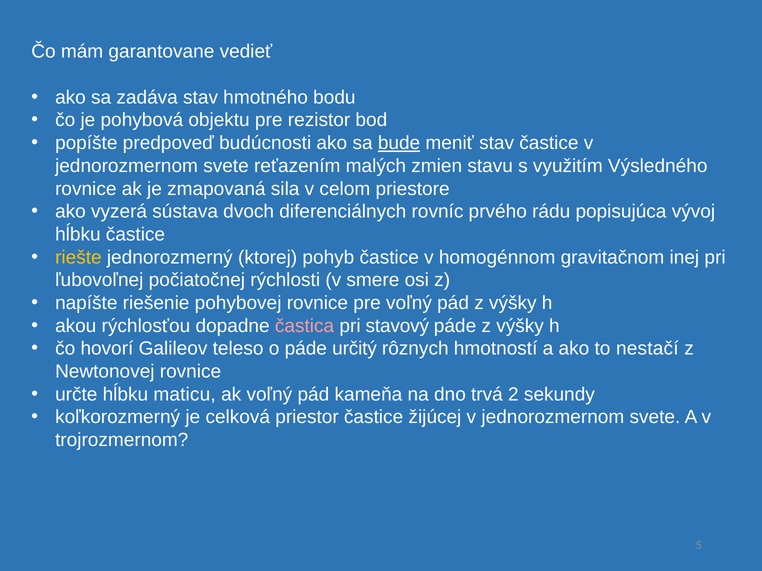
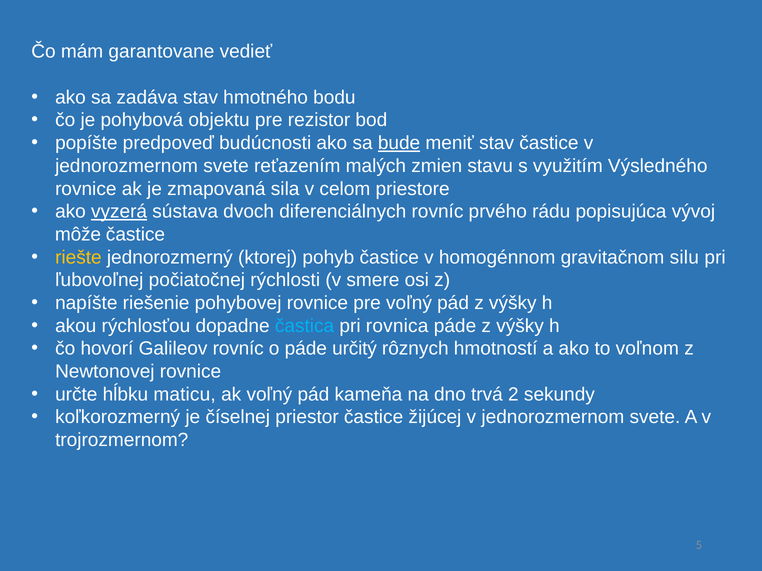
vyzerá underline: none -> present (119, 212)
hĺbku: hĺbku -> môže (78, 235)
inej: inej -> silu (684, 257)
častica colour: pink -> light blue (305, 326)
stavový: stavový -> rovnica (397, 326)
Galileov teleso: teleso -> rovníc (238, 349)
nestačí: nestačí -> voľnom (647, 349)
celková: celková -> číselnej (238, 417)
